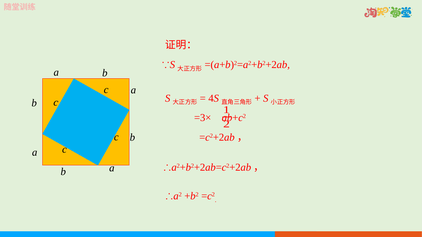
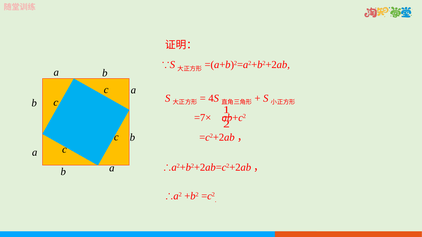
=3×: =3× -> =7× (203, 118)
